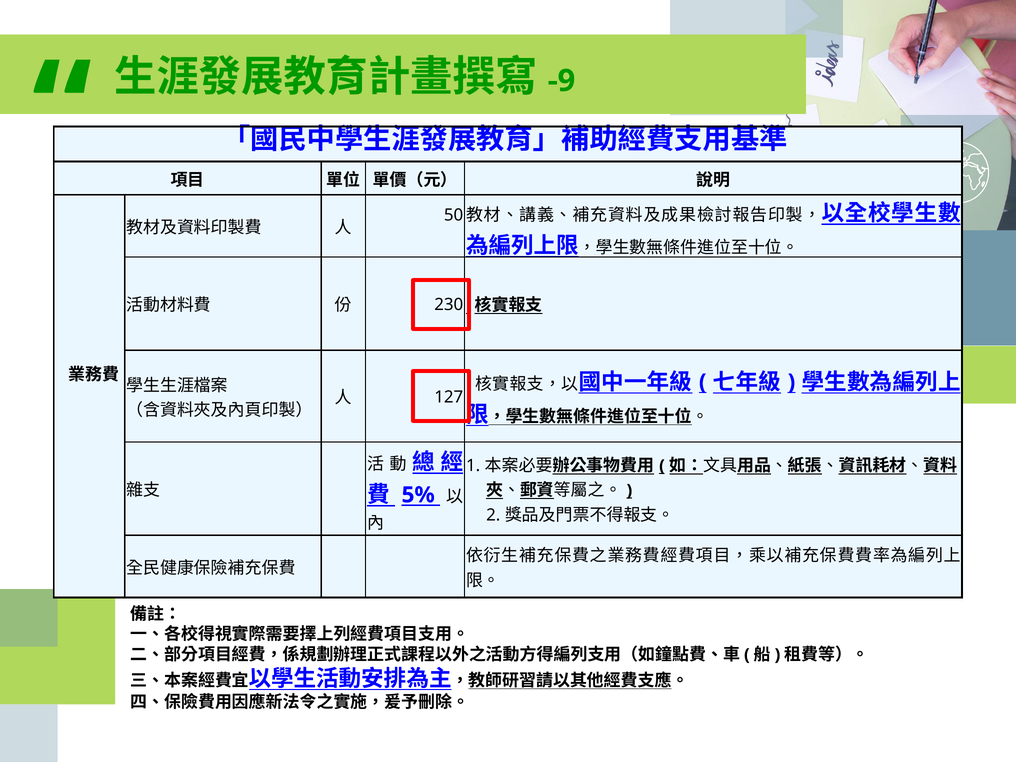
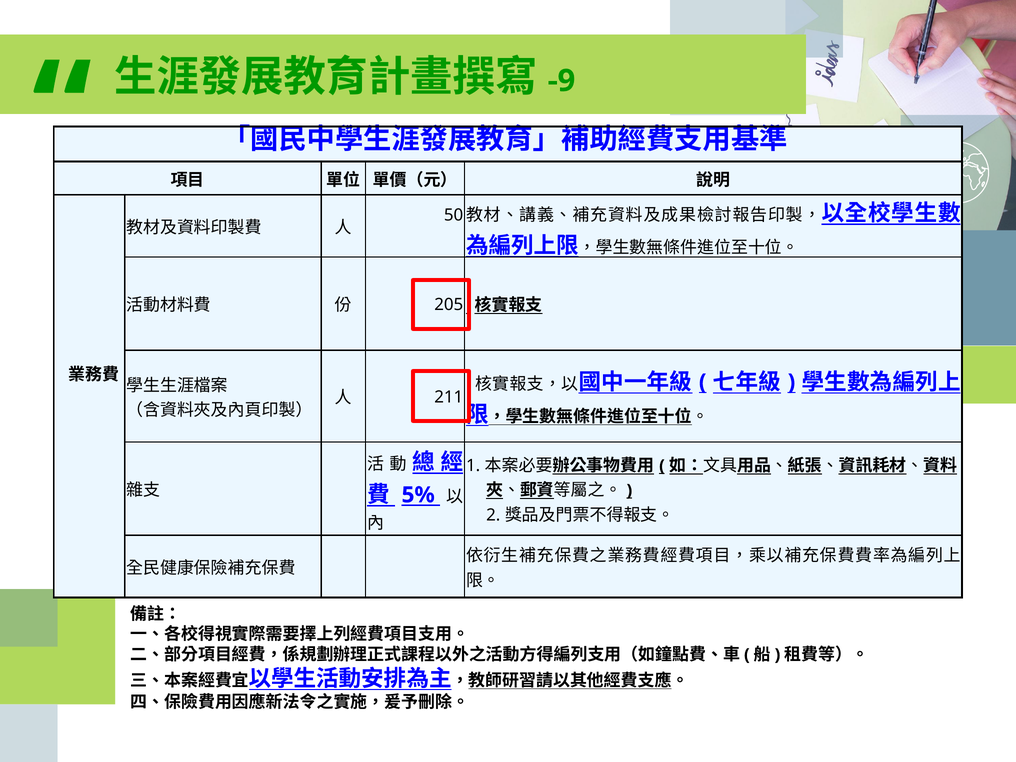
230: 230 -> 205 (449, 305)
127: 127 -> 211 (449, 397)
